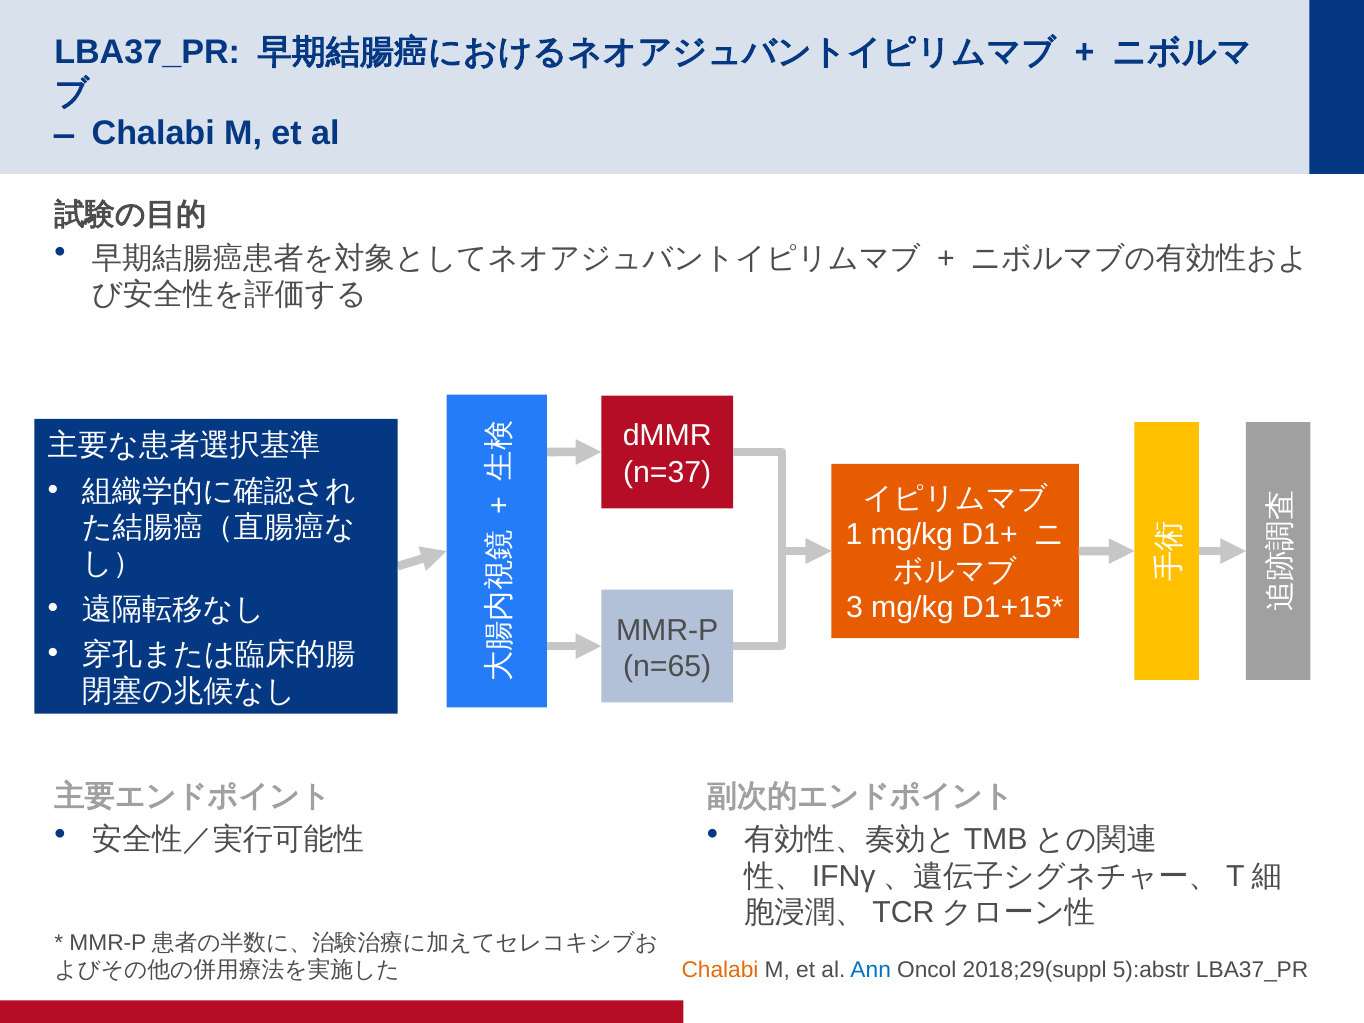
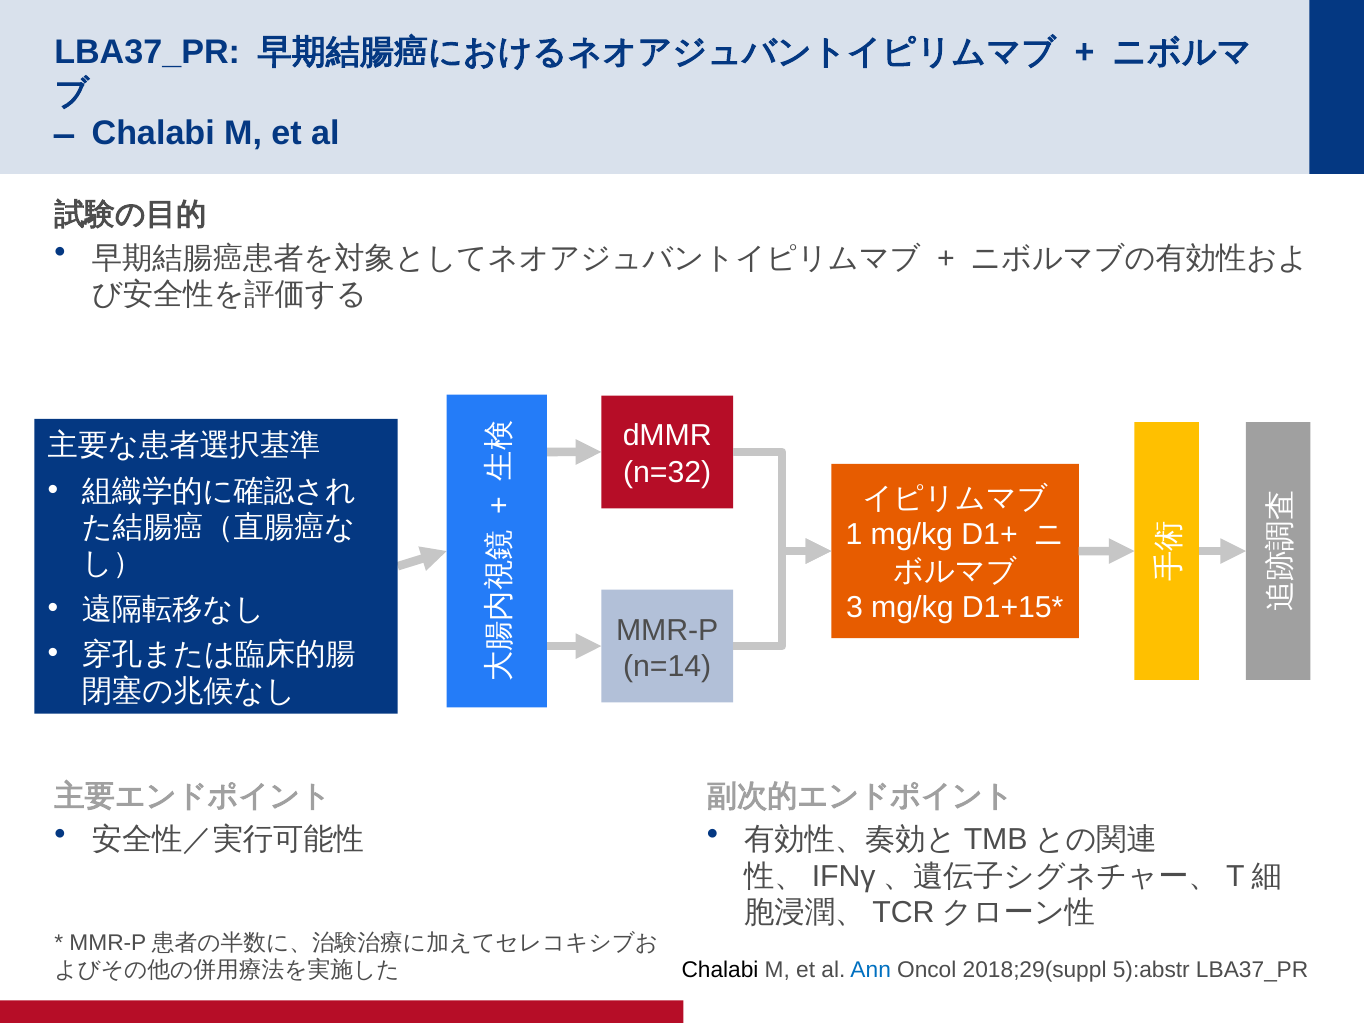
n=37: n=37 -> n=32 (667, 472)
n=65: n=65 -> n=14 (667, 666)
Chalabi colour: orange -> black (720, 970)
